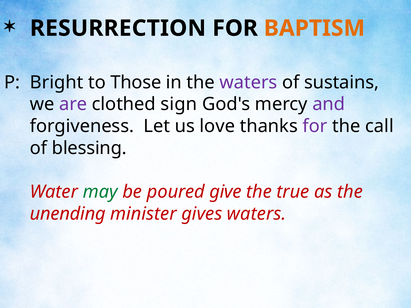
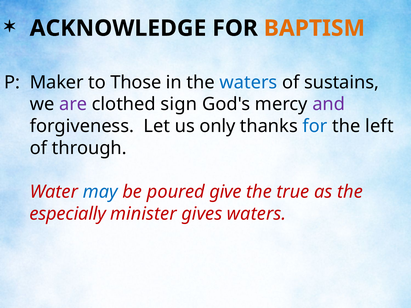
RESURRECTION: RESURRECTION -> ACKNOWLEDGE (118, 28)
Bright: Bright -> Maker (57, 82)
waters colour: purple -> blue (248, 82)
love: love -> only (217, 126)
for colour: purple -> blue (315, 126)
call: call -> left (379, 126)
blessing: blessing -> through (89, 148)
may colour: green -> blue (100, 192)
unending: unending -> especially (68, 214)
